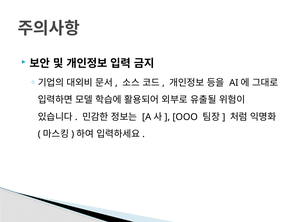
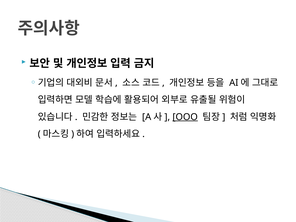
OOO underline: none -> present (185, 117)
